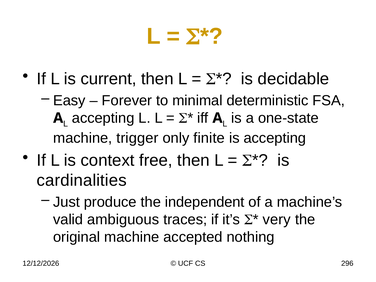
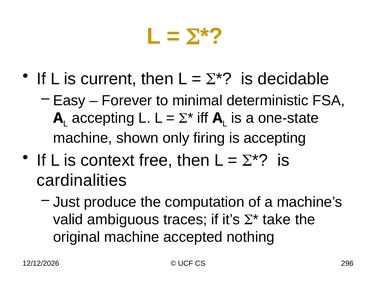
trigger: trigger -> shown (137, 138)
finite: finite -> firing (209, 138)
independent: independent -> computation (205, 202)
very: very -> take (277, 220)
